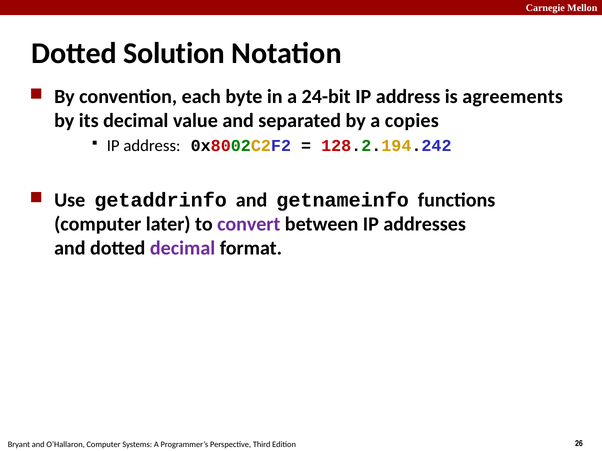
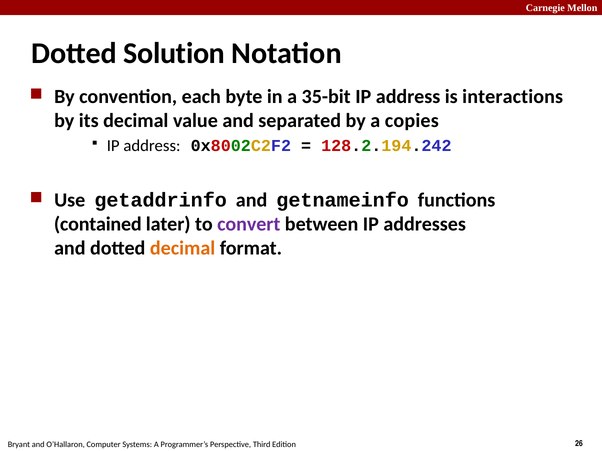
24-bit: 24-bit -> 35-bit (326, 97)
agreements: agreements -> interactions (513, 97)
computer: computer -> contained (98, 225)
decimal colour: purple -> orange (183, 249)
